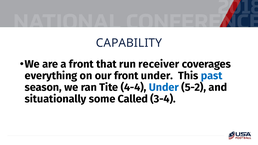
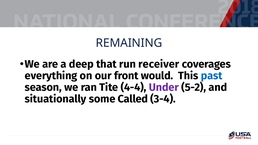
CAPABILITY: CAPABILITY -> REMAINING (129, 43)
a front: front -> deep (81, 64)
front under: under -> would (157, 76)
Under colour: blue -> purple (164, 87)
